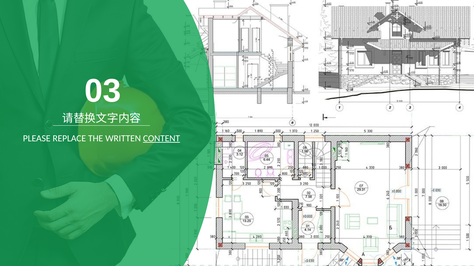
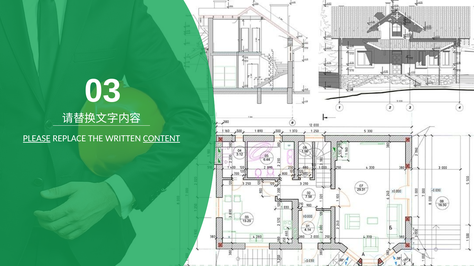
PLEASE underline: none -> present (37, 139)
